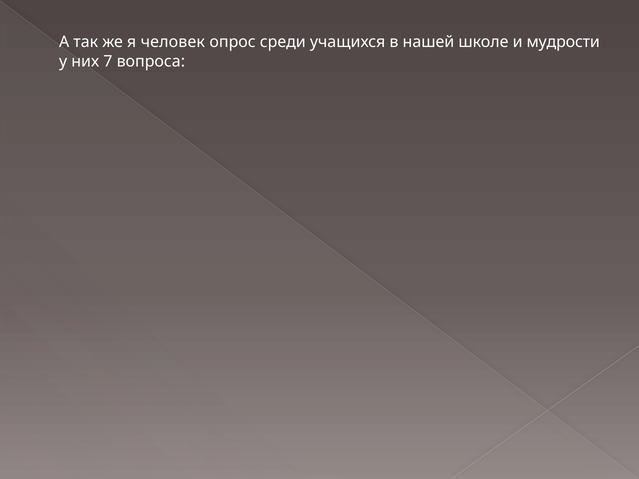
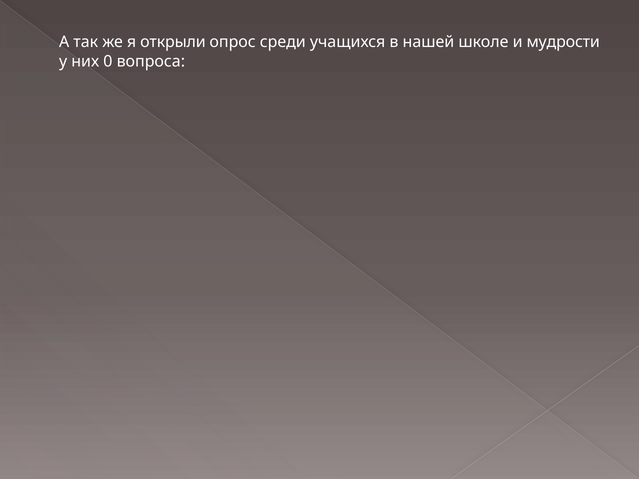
человек: человек -> открыли (173, 42)
7: 7 -> 0 (108, 61)
